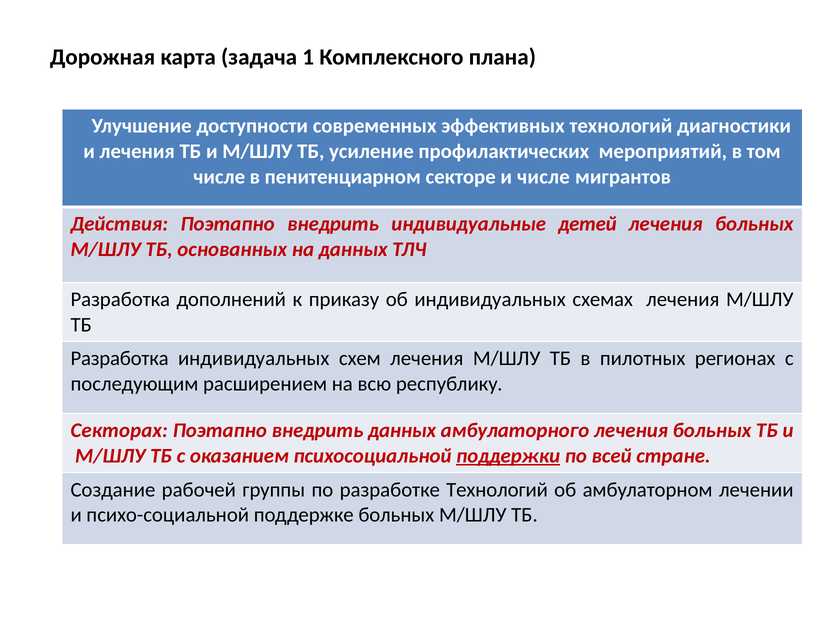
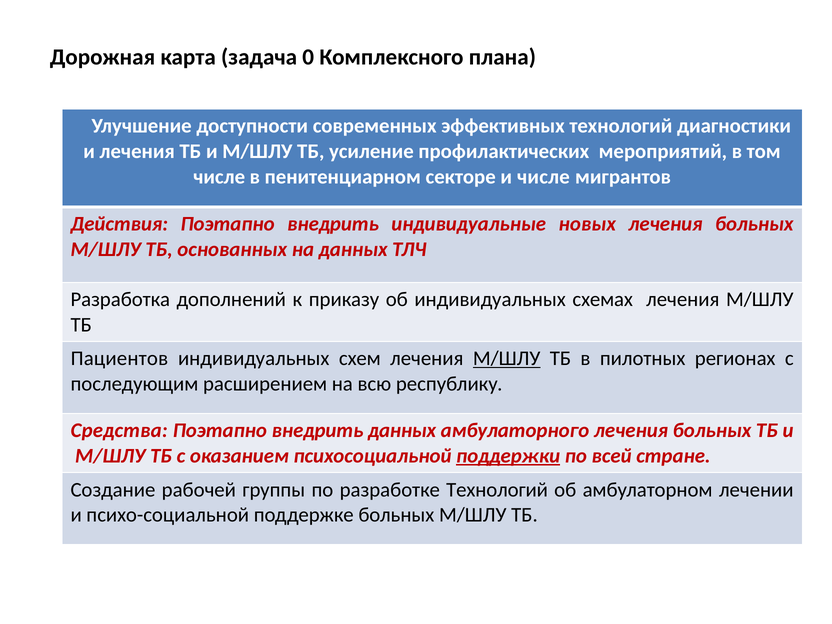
1: 1 -> 0 (308, 57)
детей: детей -> новых (587, 224)
Разработка: Разработка -> Пациентов (119, 359)
М/ШЛУ underline: none -> present (507, 359)
Секторах: Секторах -> Средства (119, 431)
